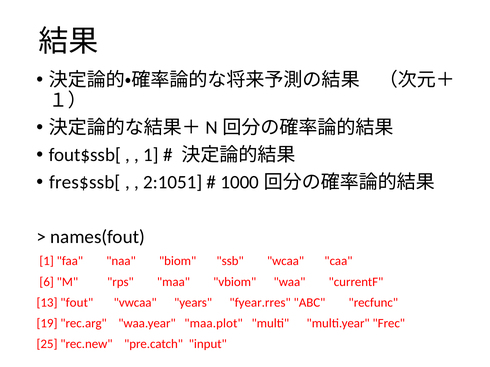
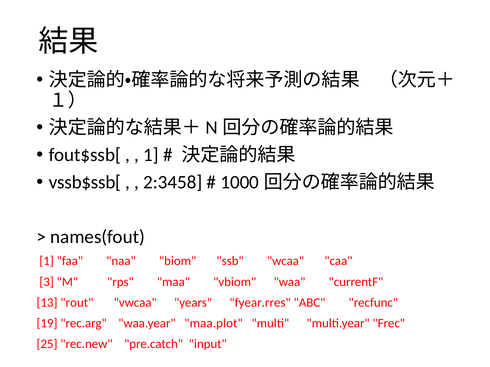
fres$ssb[: fres$ssb[ -> vssb$ssb[ (85, 183)
2:1051: 2:1051 -> 2:3458 (173, 183)
6: 6 -> 3 (47, 282)
fout: fout -> rout (77, 303)
